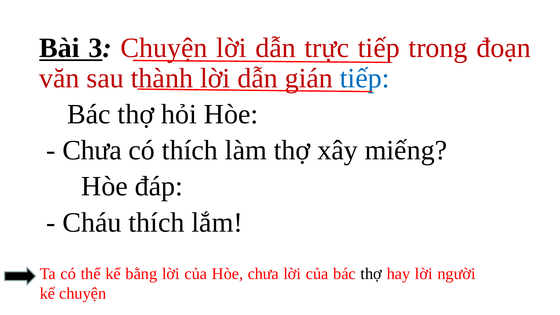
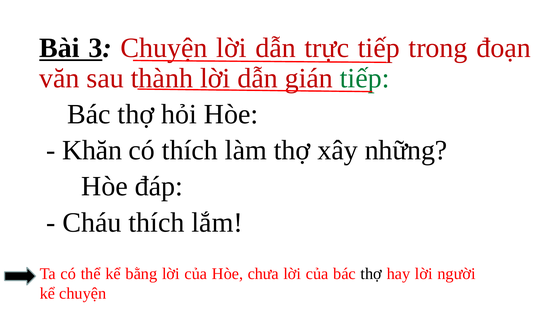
tiếp colour: blue -> green (365, 78)
Chưa: Chưa -> Khăn (92, 150)
miếng: miếng -> những (406, 150)
